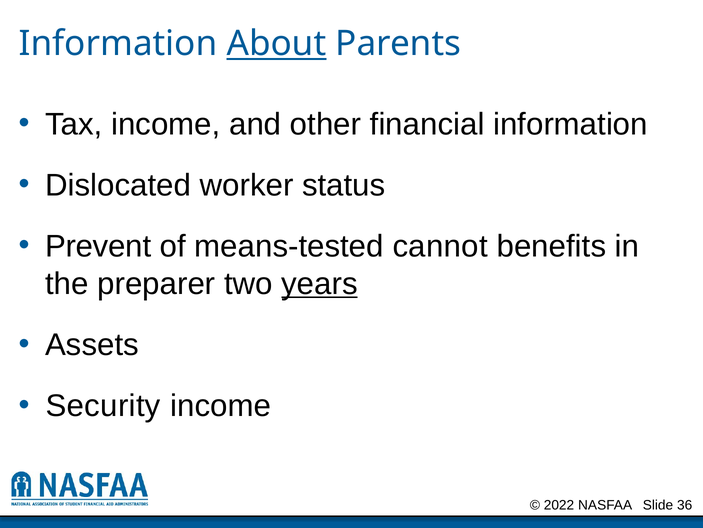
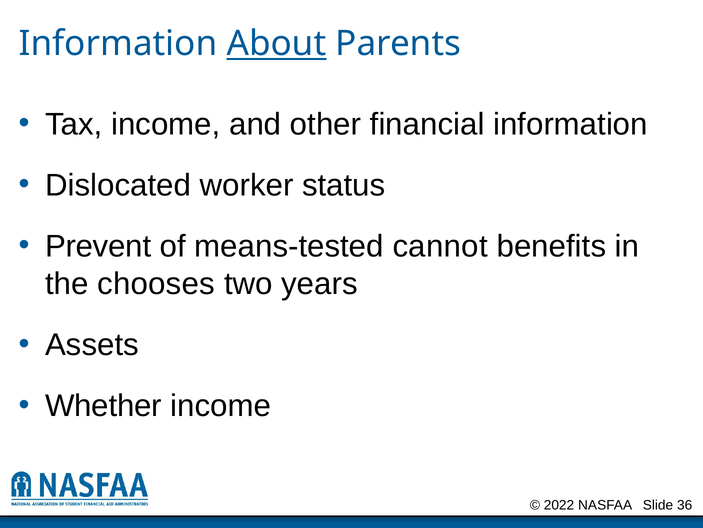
preparer: preparer -> chooses (156, 283)
years underline: present -> none (320, 283)
Security: Security -> Whether (103, 405)
